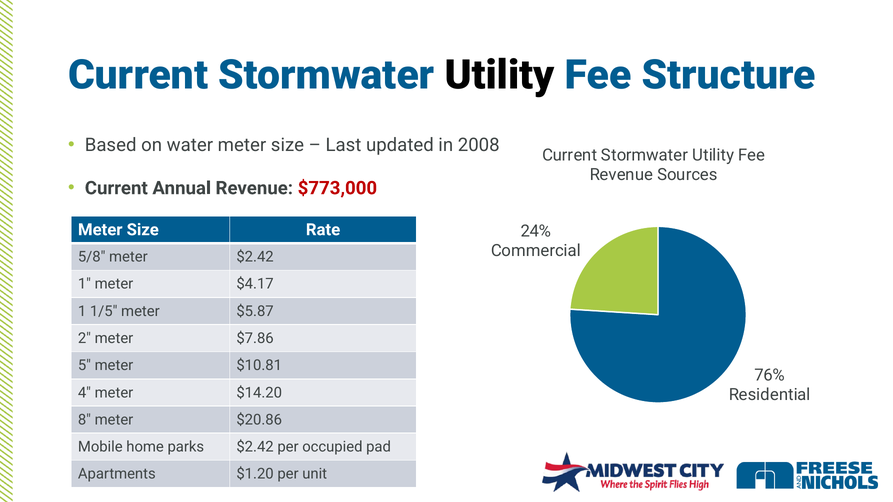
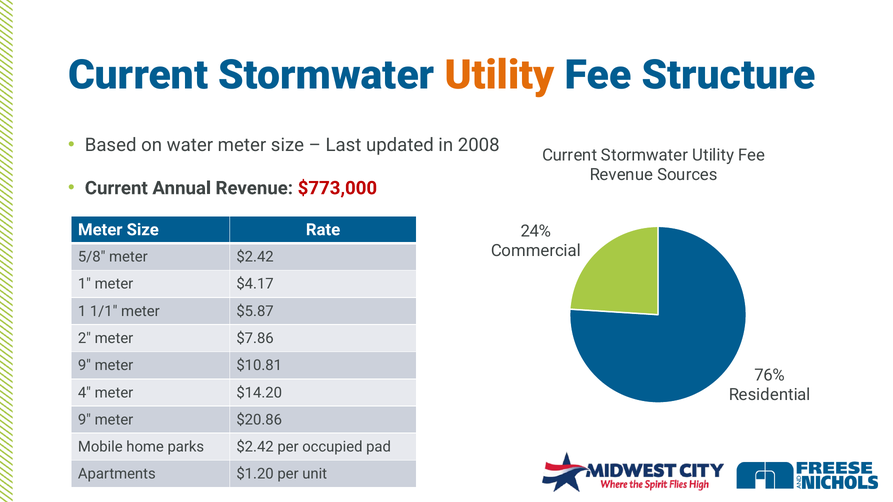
Utility colour: black -> orange (500, 75)
1/5: 1/5 -> 1/1 (104, 311)
5: 5 -> 9 (84, 366)
8: 8 -> 9 (84, 420)
